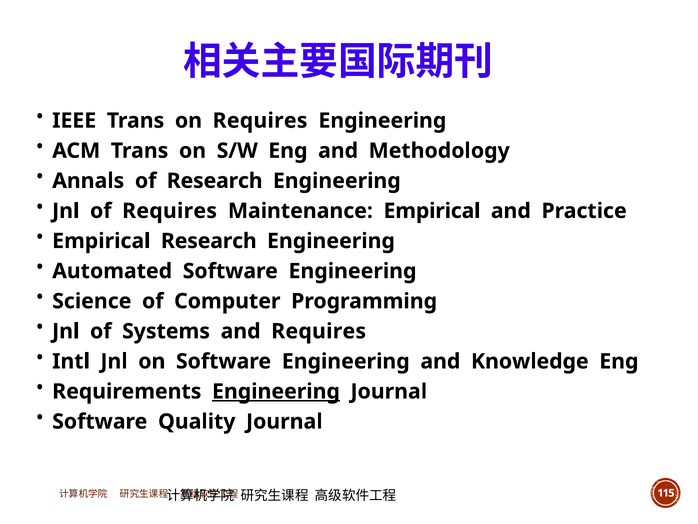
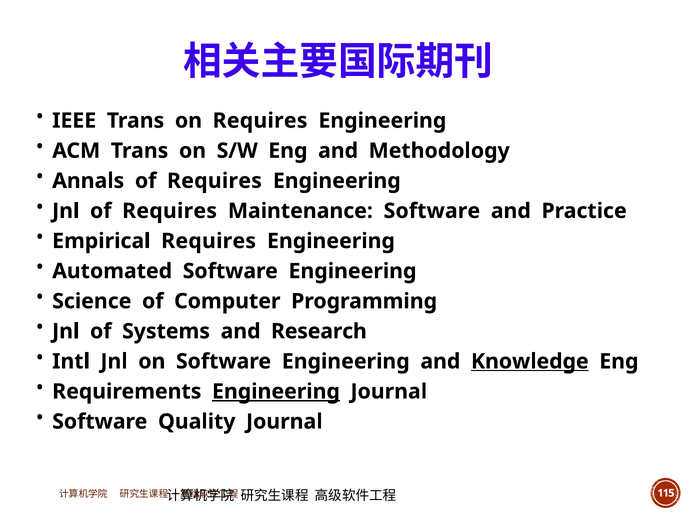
Annals of Research: Research -> Requires (214, 181)
Maintenance Empirical: Empirical -> Software (432, 211)
Empirical Research: Research -> Requires (209, 241)
and Requires: Requires -> Research (319, 331)
Knowledge underline: none -> present (530, 361)
